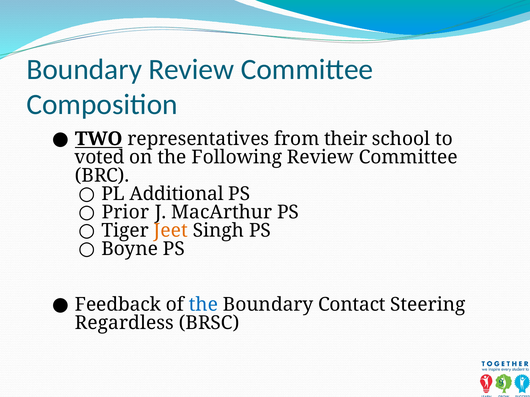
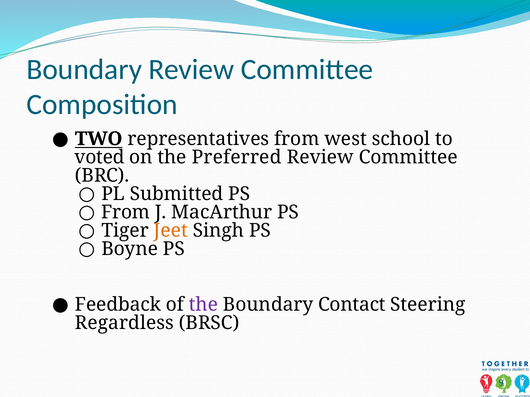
their: their -> west (346, 139)
Following: Following -> Preferred (237, 157)
Additional: Additional -> Submitted (177, 194)
Prior: Prior -> From (126, 212)
the colour: blue -> purple (203, 305)
